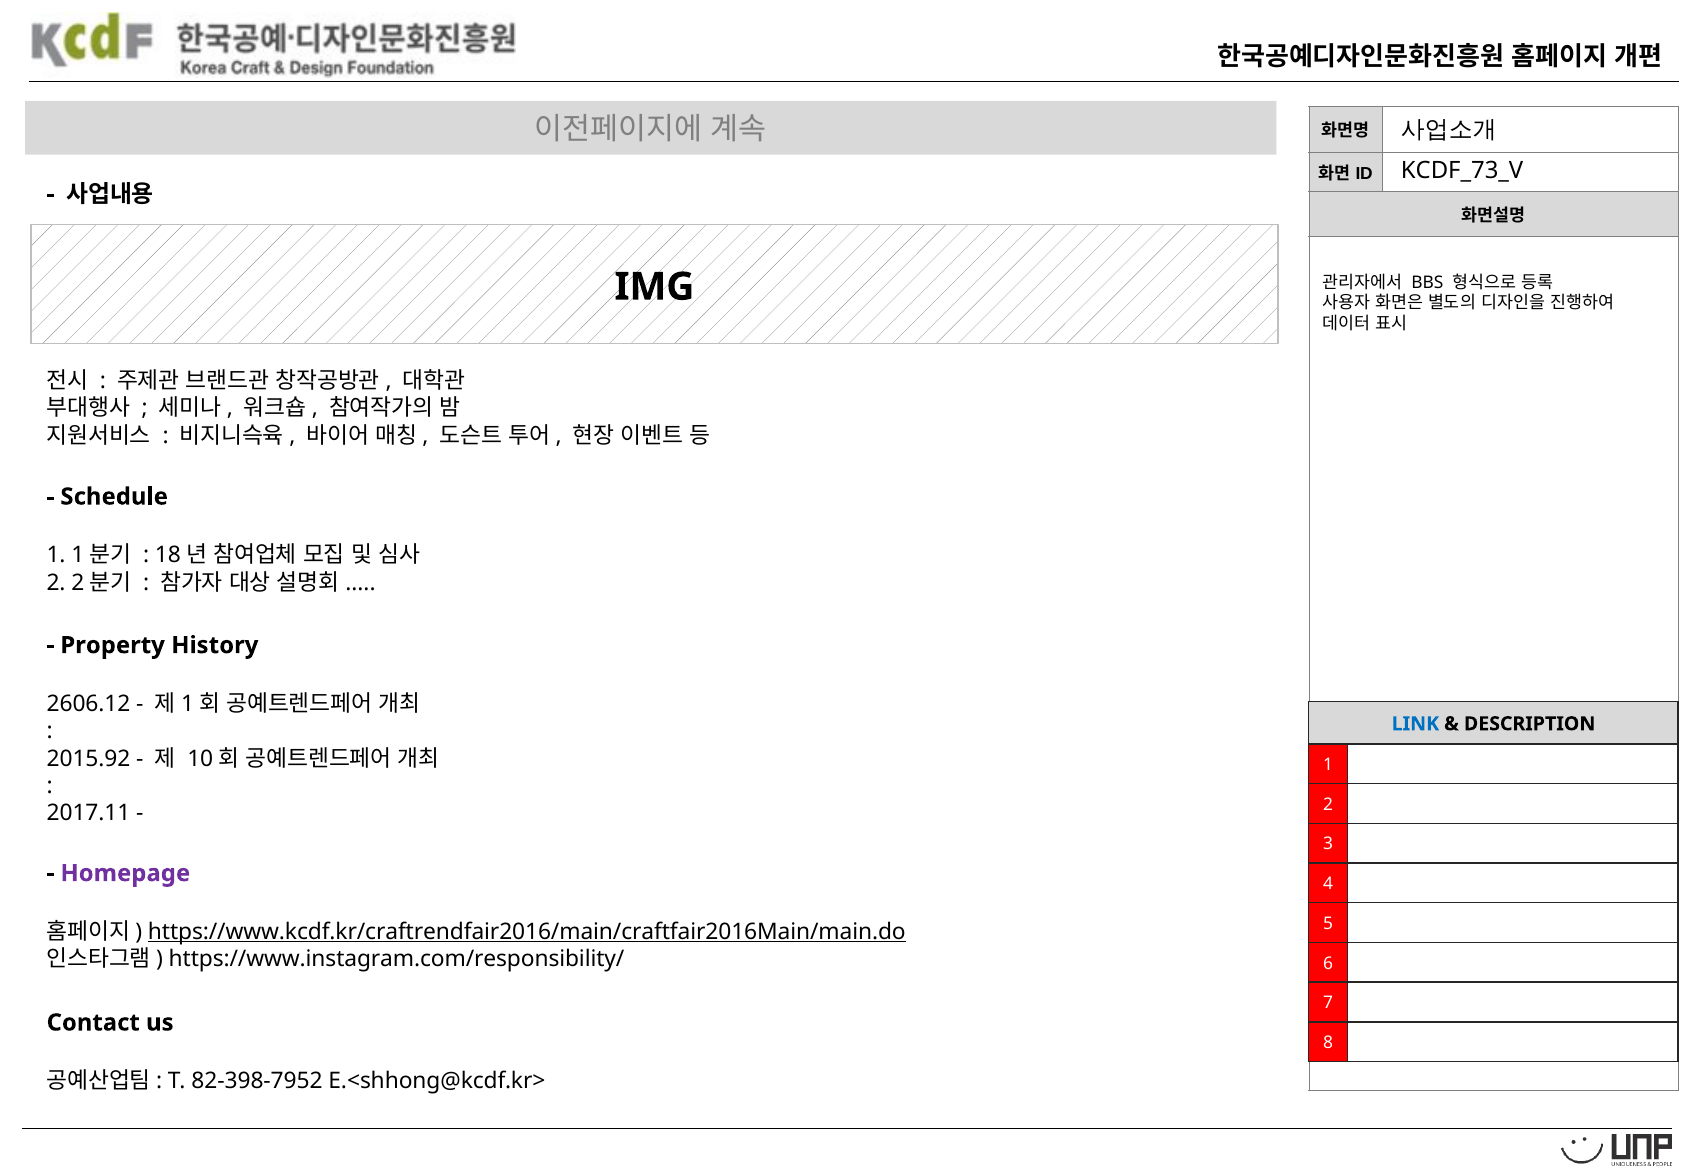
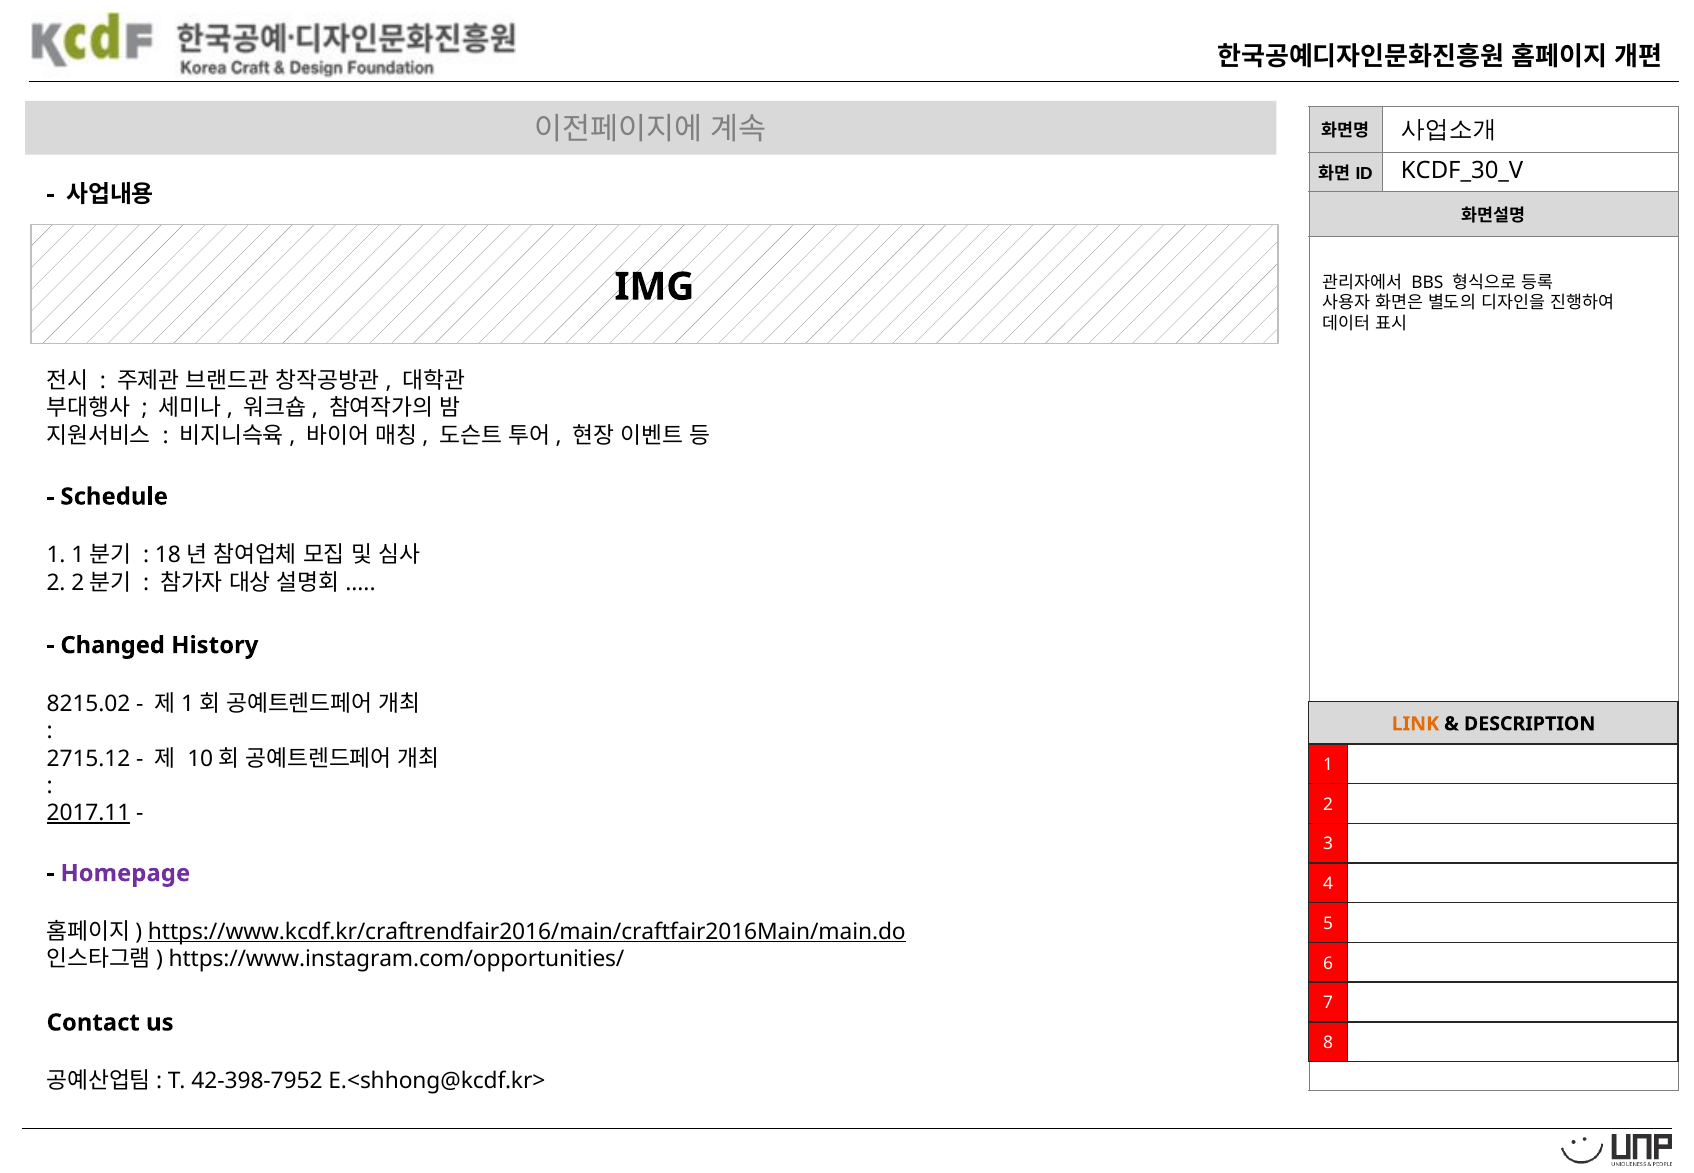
KCDF_73_V: KCDF_73_V -> KCDF_30_V (1462, 171)
Property: Property -> Changed (113, 645)
2606.12: 2606.12 -> 8215.02 (89, 704)
LINK colour: blue -> orange (1415, 724)
2015.92: 2015.92 -> 2715.12 (89, 758)
2017.11 underline: none -> present (89, 813)
https://www.instagram.com/responsibility/: https://www.instagram.com/responsibility/ -> https://www.instagram.com/opportunities/ (397, 959)
82-398-7952: 82-398-7952 -> 42-398-7952 (257, 1081)
